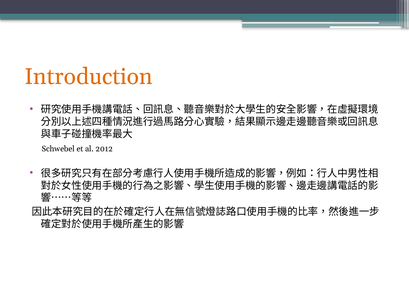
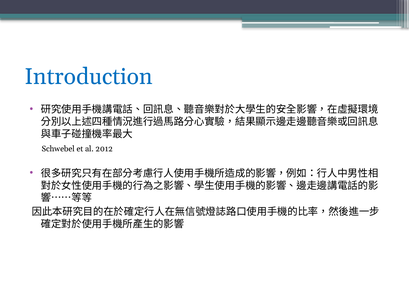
Introduction colour: orange -> blue (88, 77)
